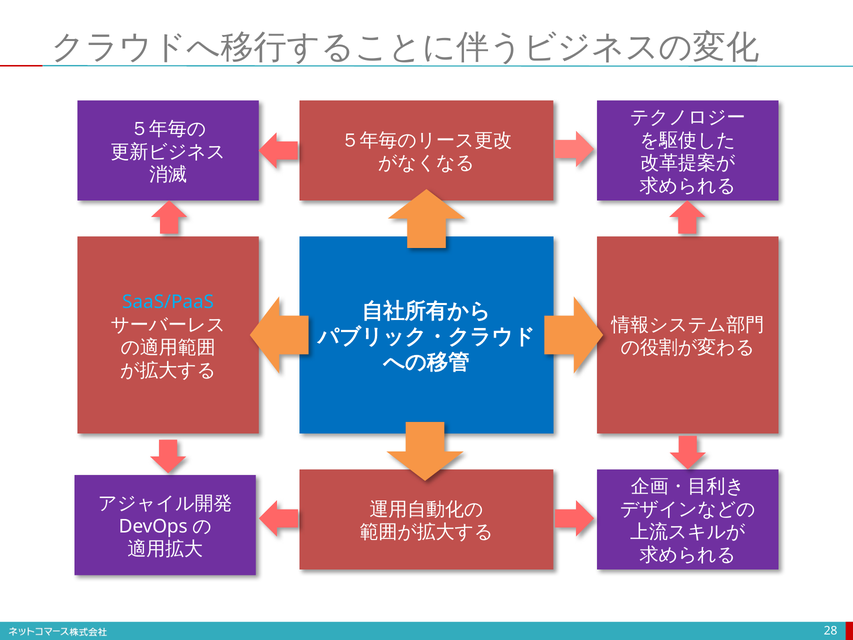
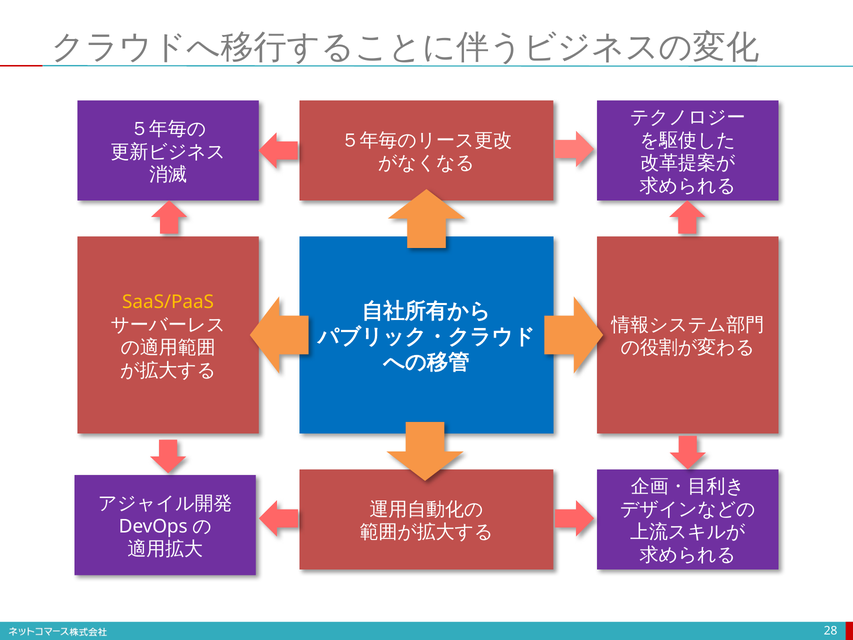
SaaS/PaaS colour: light blue -> yellow (168, 302)
